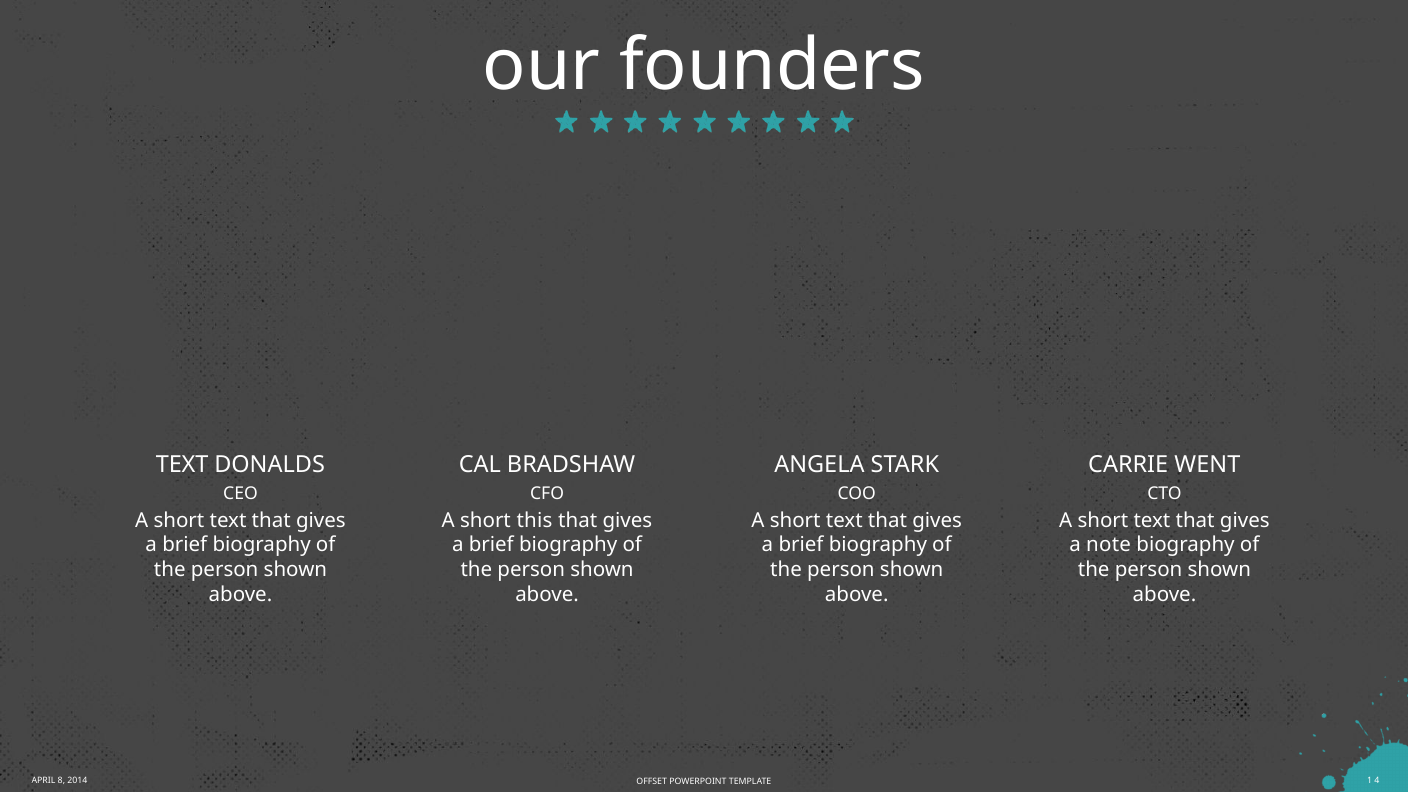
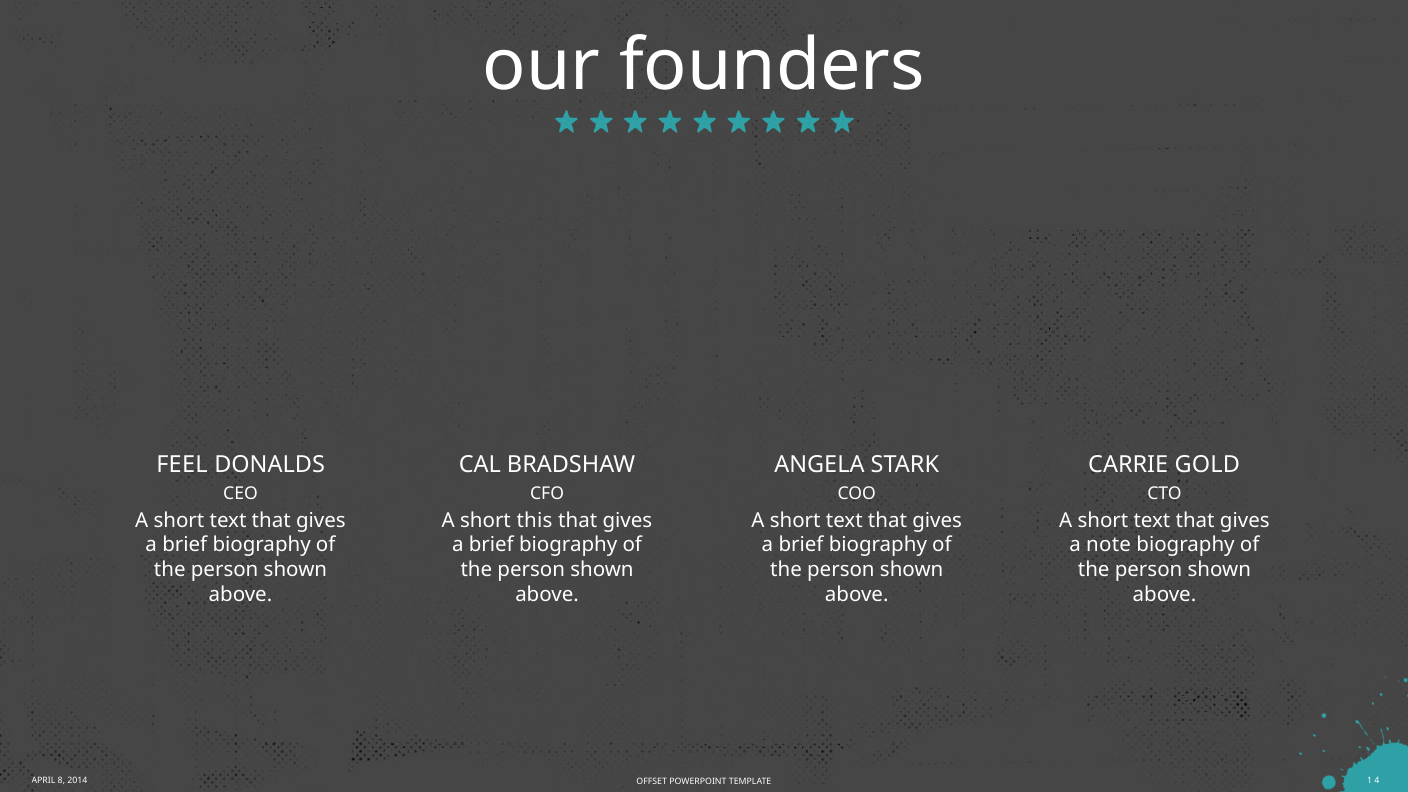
TEXT: TEXT -> FEEL (182, 464)
WENT: WENT -> GOLD (1207, 464)
